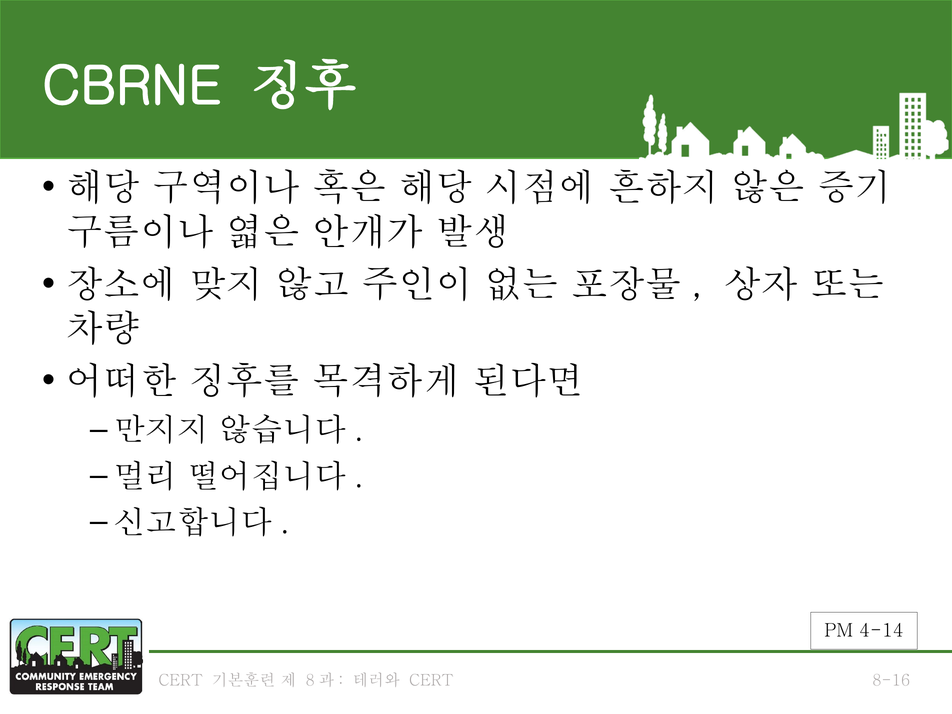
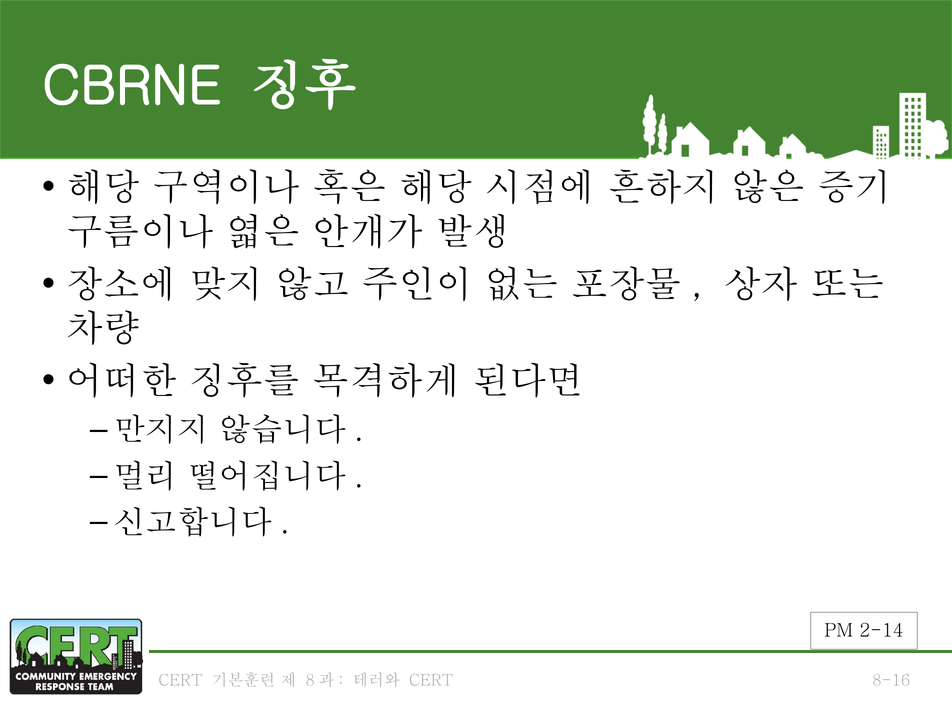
4-14: 4-14 -> 2-14 (881, 631)
